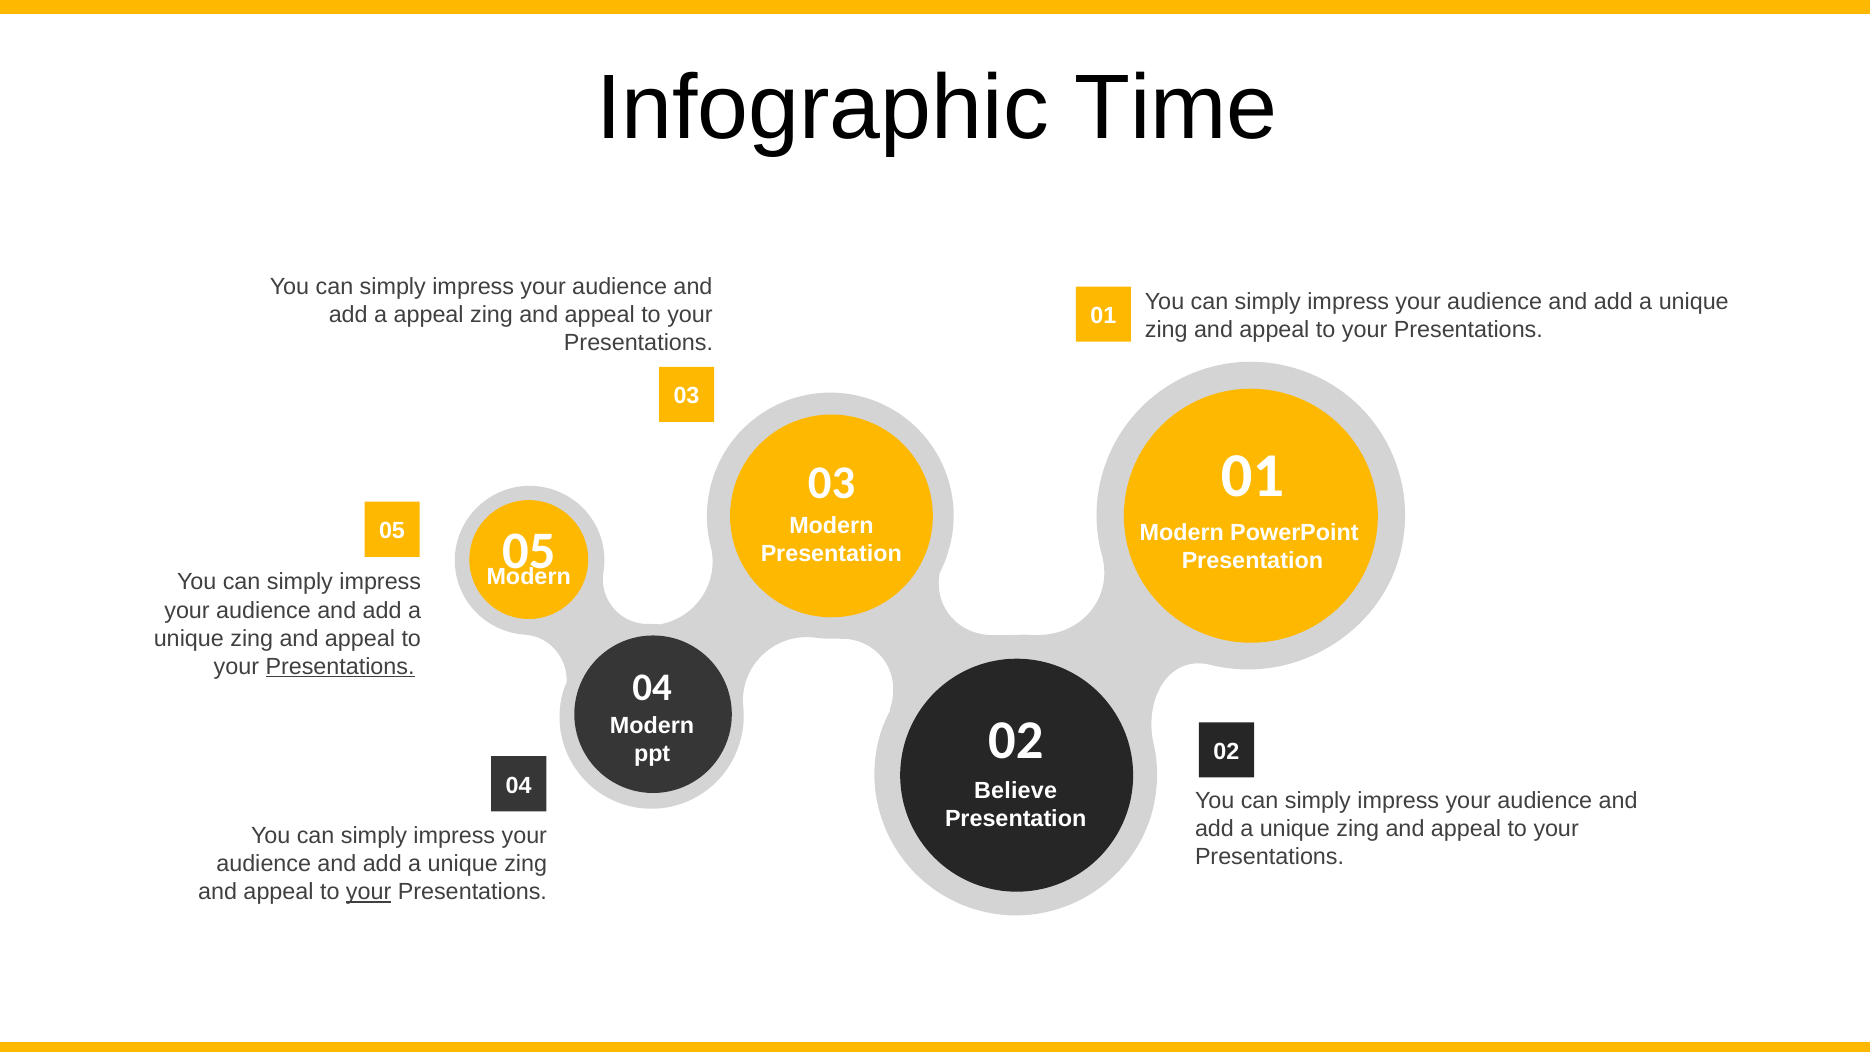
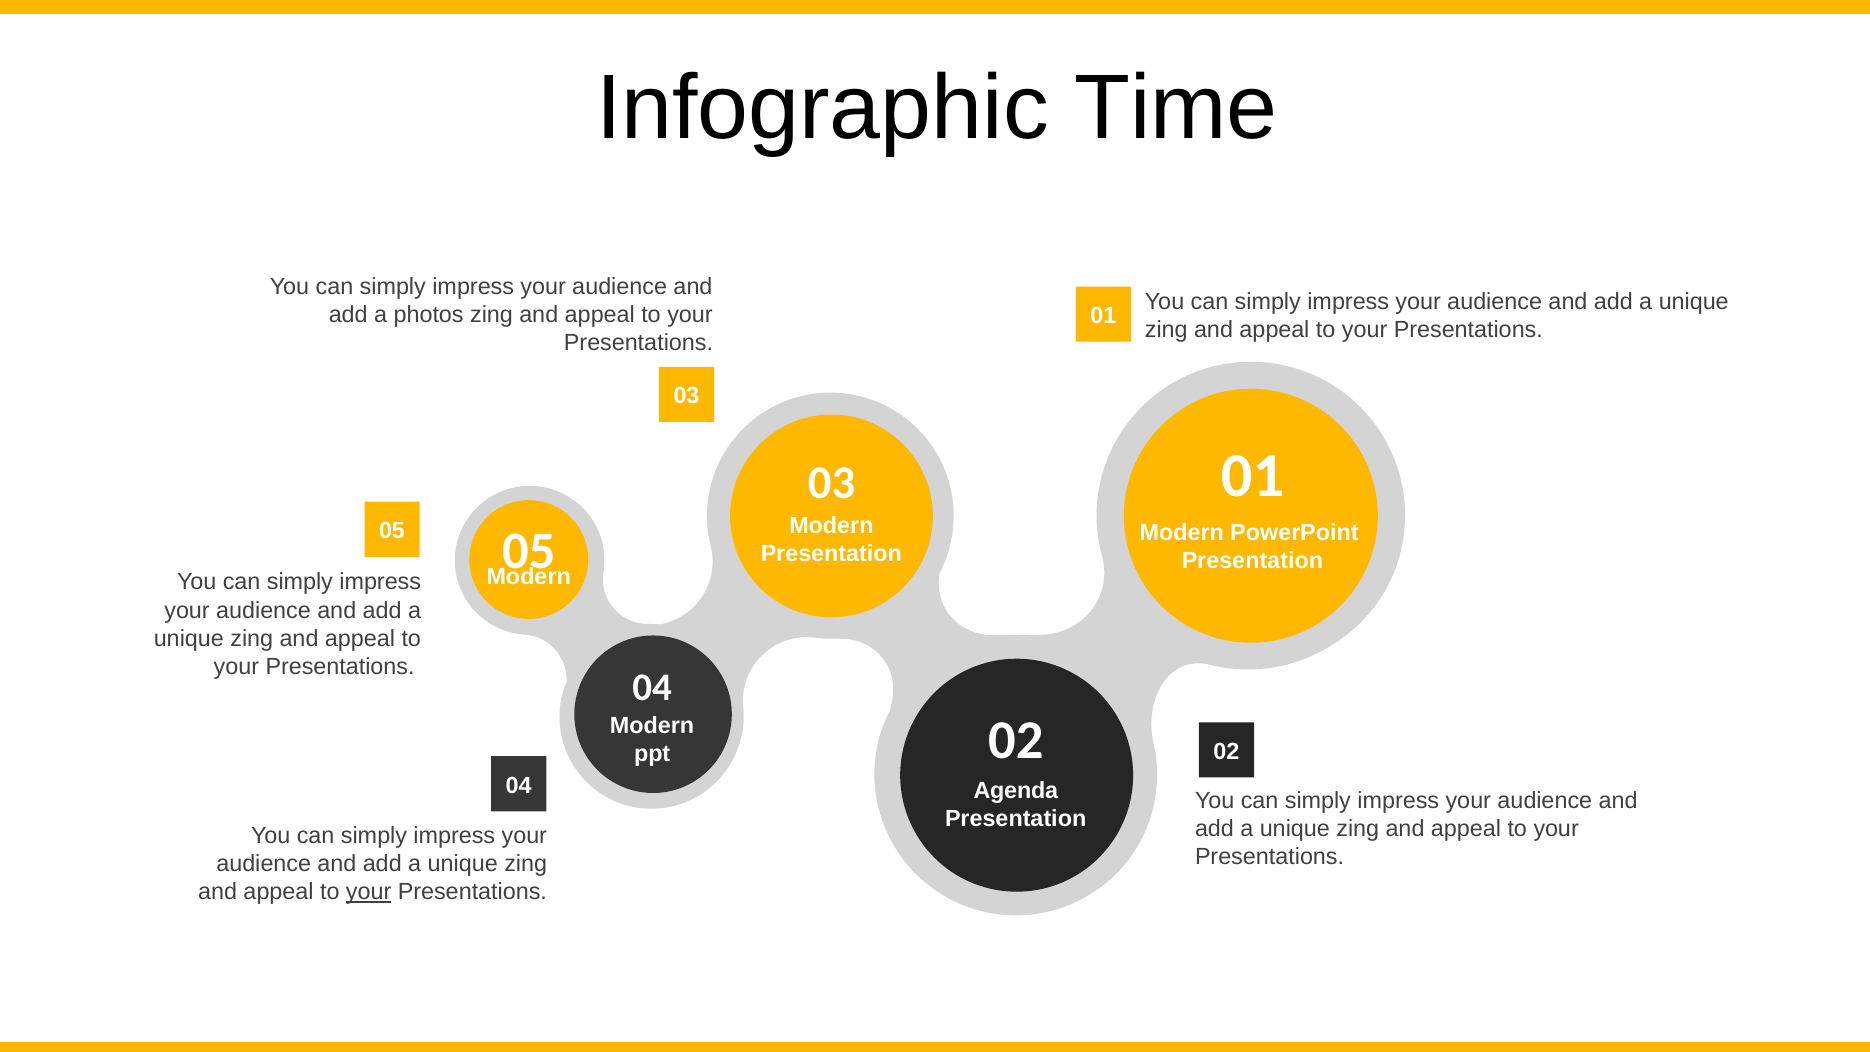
a appeal: appeal -> photos (429, 315)
Presentations underline: present -> none (340, 666)
Believe: Believe -> Agenda (1016, 791)
